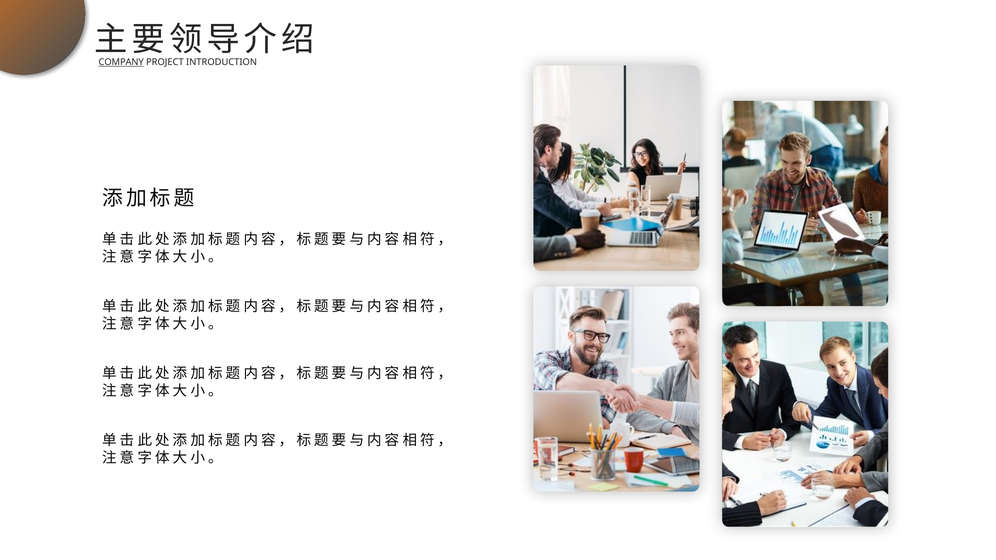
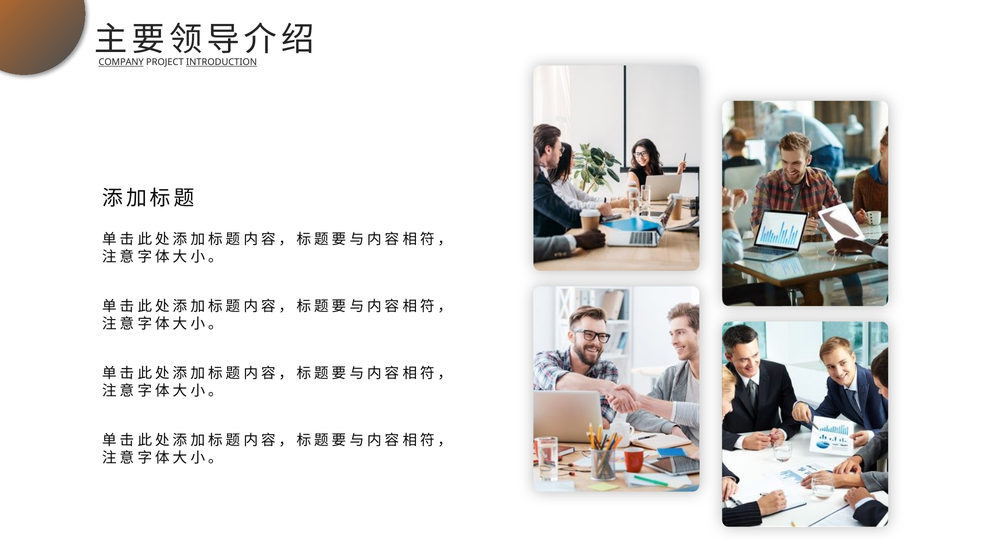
INTRODUCTION underline: none -> present (222, 62)
